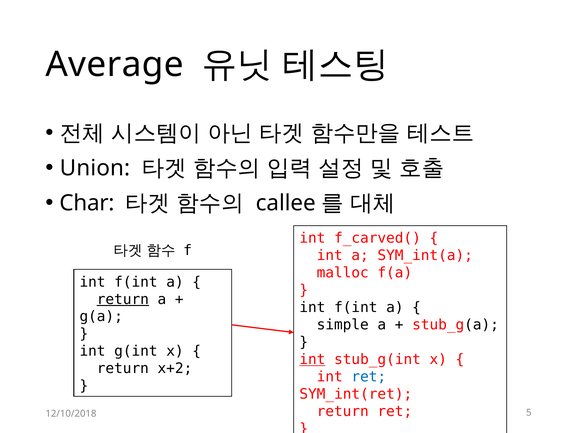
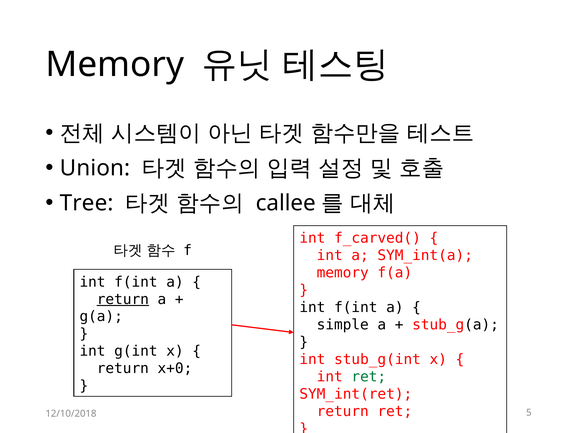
Average: Average -> Memory (115, 65)
Char: Char -> Tree (87, 203)
malloc: malloc -> memory (343, 273)
int underline: present -> none (312, 359)
x+2: x+2 -> x+0 (175, 368)
ret colour: blue -> green (369, 377)
